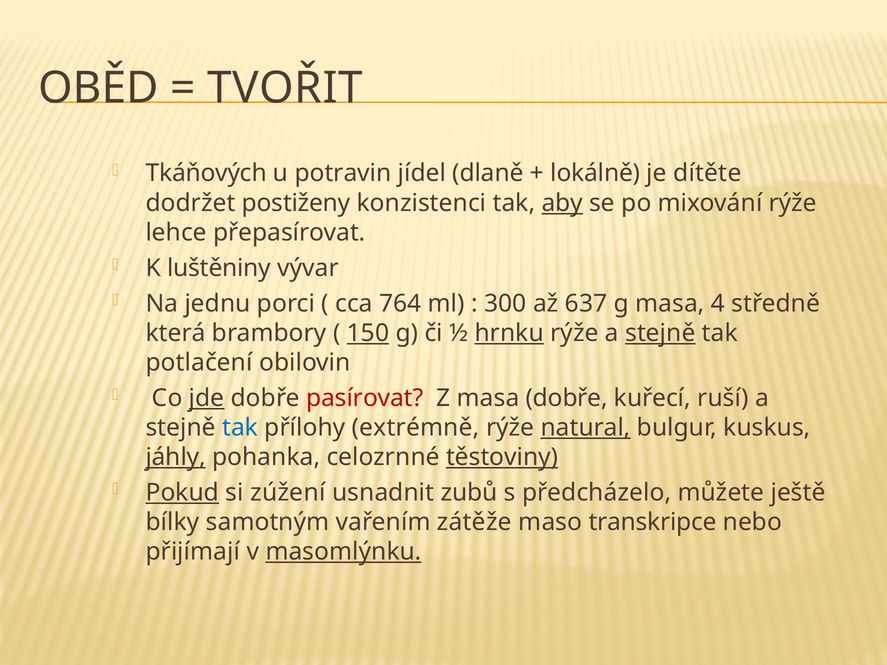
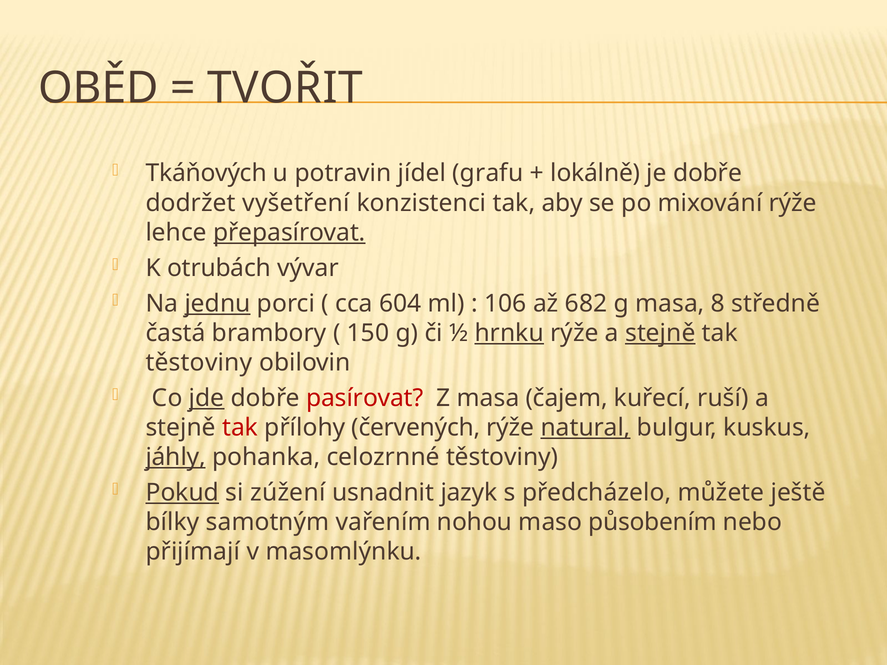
dlaně: dlaně -> grafu (488, 173)
je dítěte: dítěte -> dobře (708, 173)
postiženy: postiženy -> vyšetření (296, 203)
aby underline: present -> none (562, 203)
přepasírovat underline: none -> present (289, 233)
luštěniny: luštěniny -> otrubách (219, 268)
jednu underline: none -> present (218, 304)
764: 764 -> 604 (400, 304)
300: 300 -> 106 (505, 304)
637: 637 -> 682 (586, 304)
4: 4 -> 8 (718, 304)
která: která -> častá (176, 333)
150 underline: present -> none (368, 333)
potlačení: potlačení -> těstoviny (199, 363)
masa dobře: dobře -> čajem (567, 398)
tak colour: blue -> red (240, 428)
extrémně: extrémně -> červených (416, 428)
těstoviny underline: present -> none (502, 457)
zubů: zubů -> jazyk (469, 493)
zátěže: zátěže -> nohou (475, 522)
transkripce: transkripce -> působením (653, 522)
masomlýnku underline: present -> none (344, 552)
